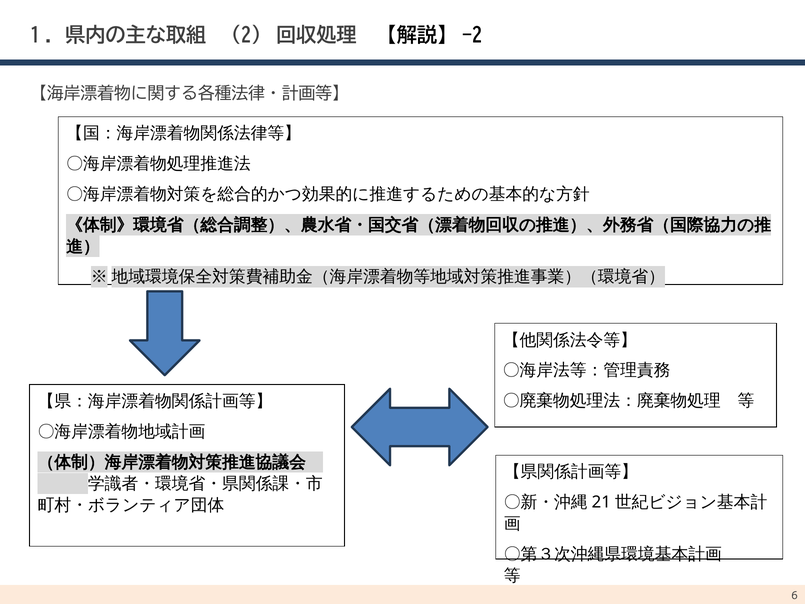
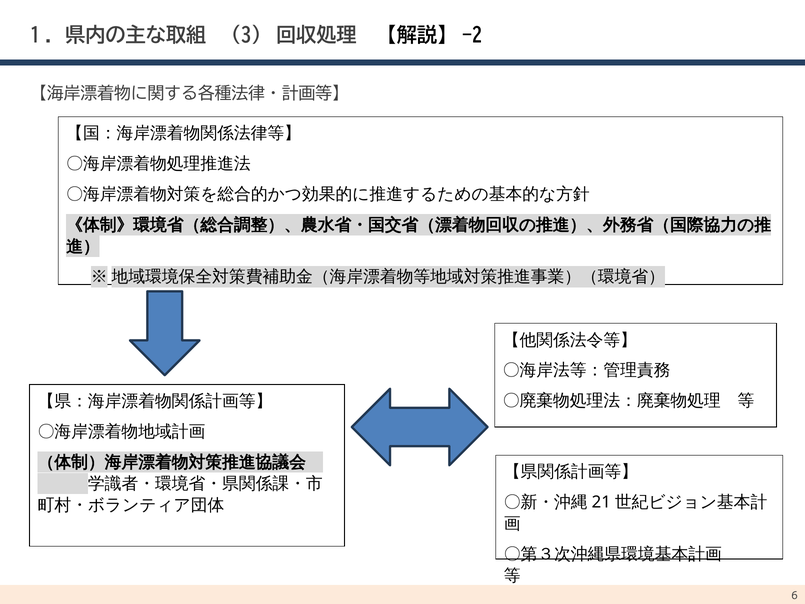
2: 2 -> 3 (246, 35)
